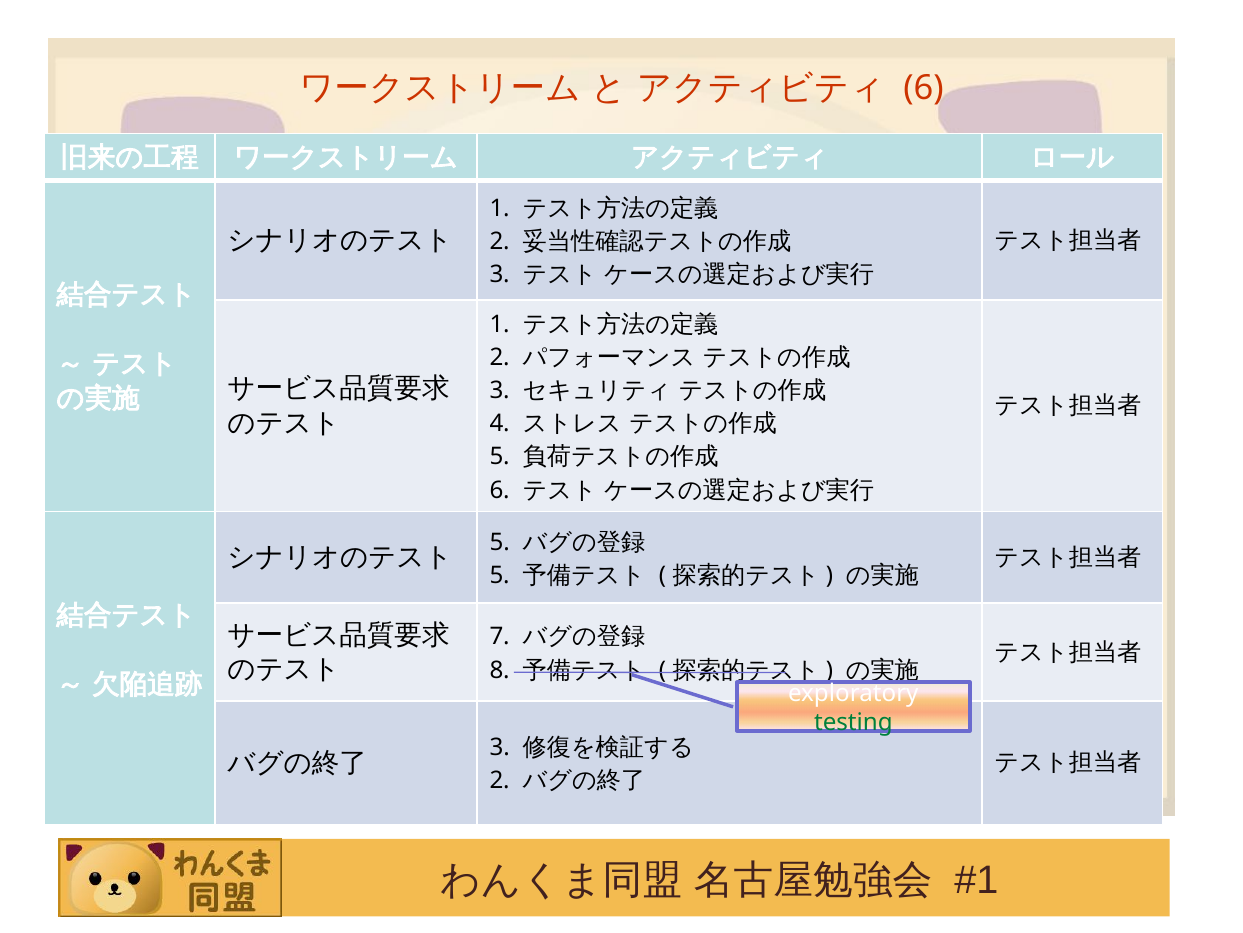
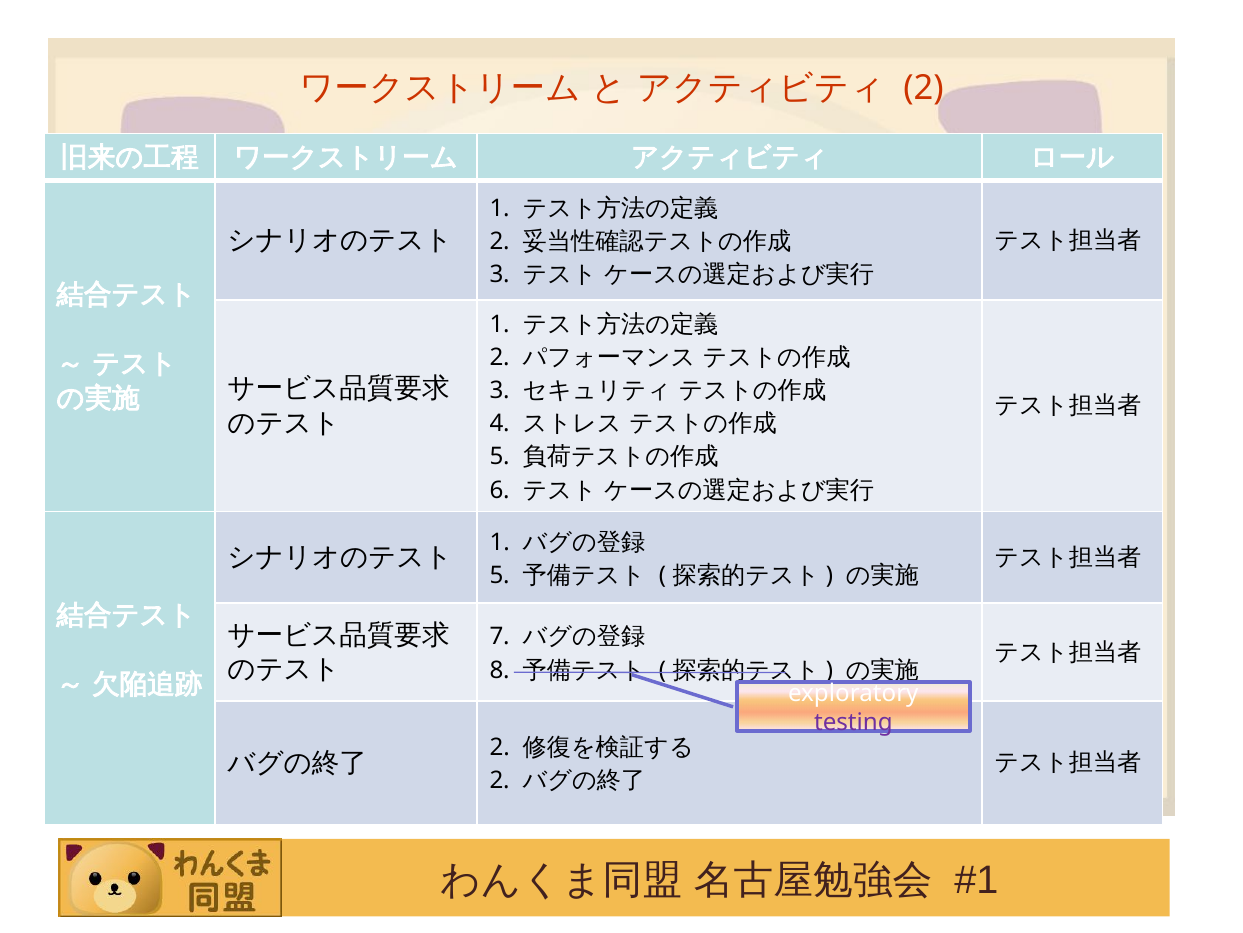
6: 6 -> 2 (924, 88)
5: 5 -> 1 (500, 542)
testing colour: green -> purple (853, 722)
3: 3 -> 2 (500, 747)
